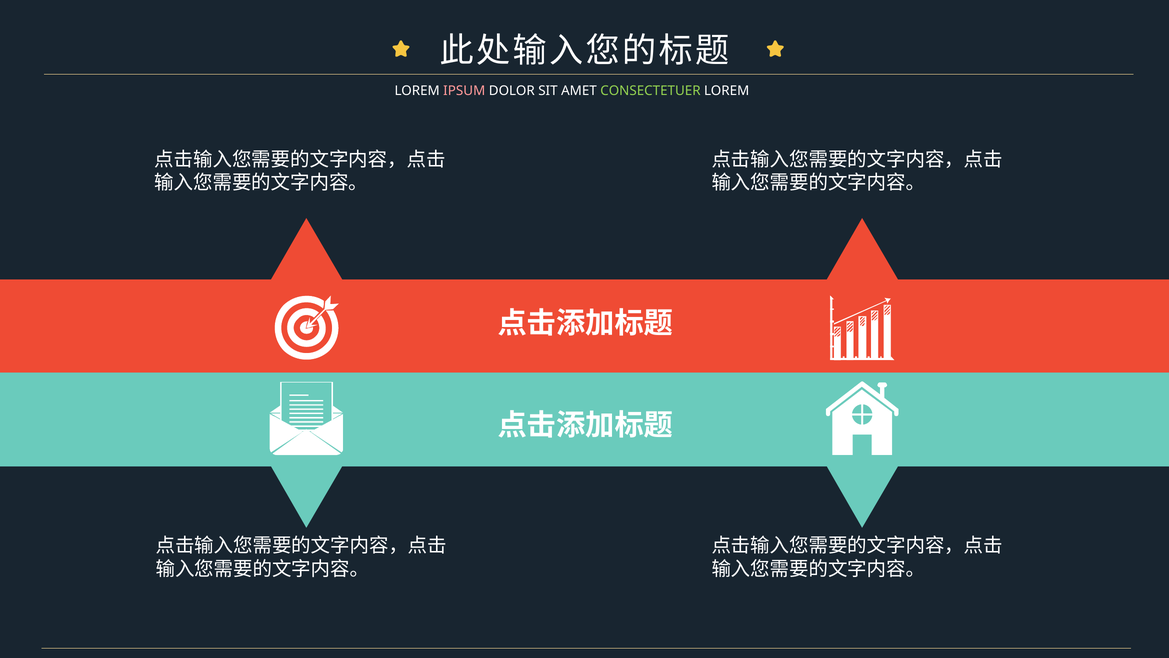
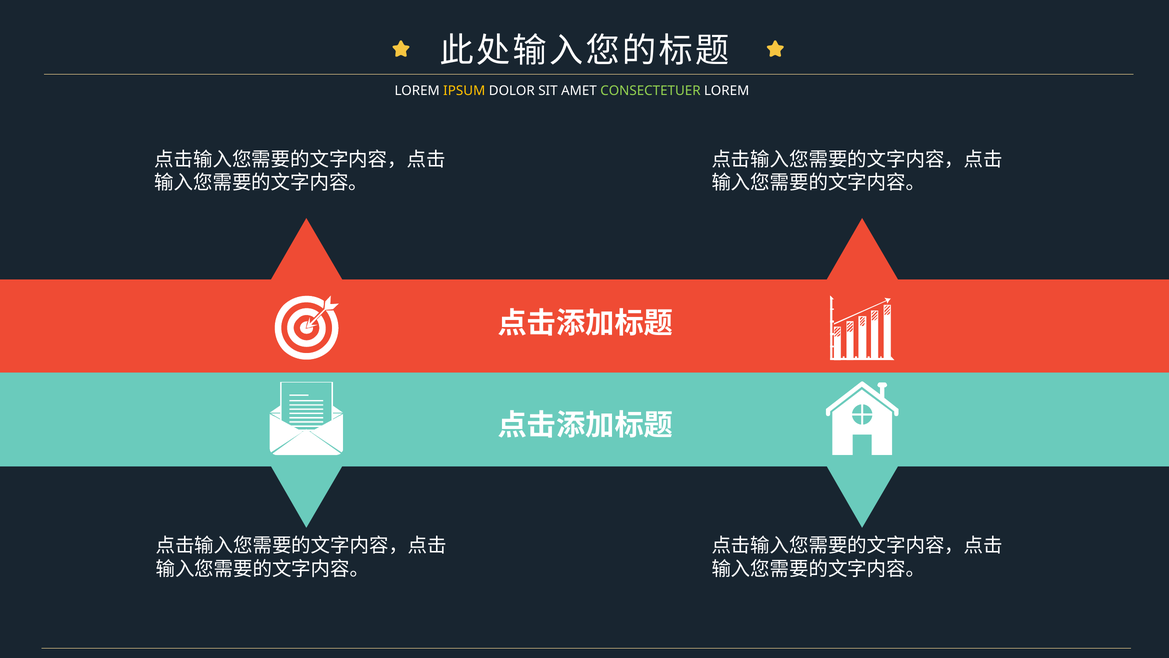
IPSUM colour: pink -> yellow (464, 91)
